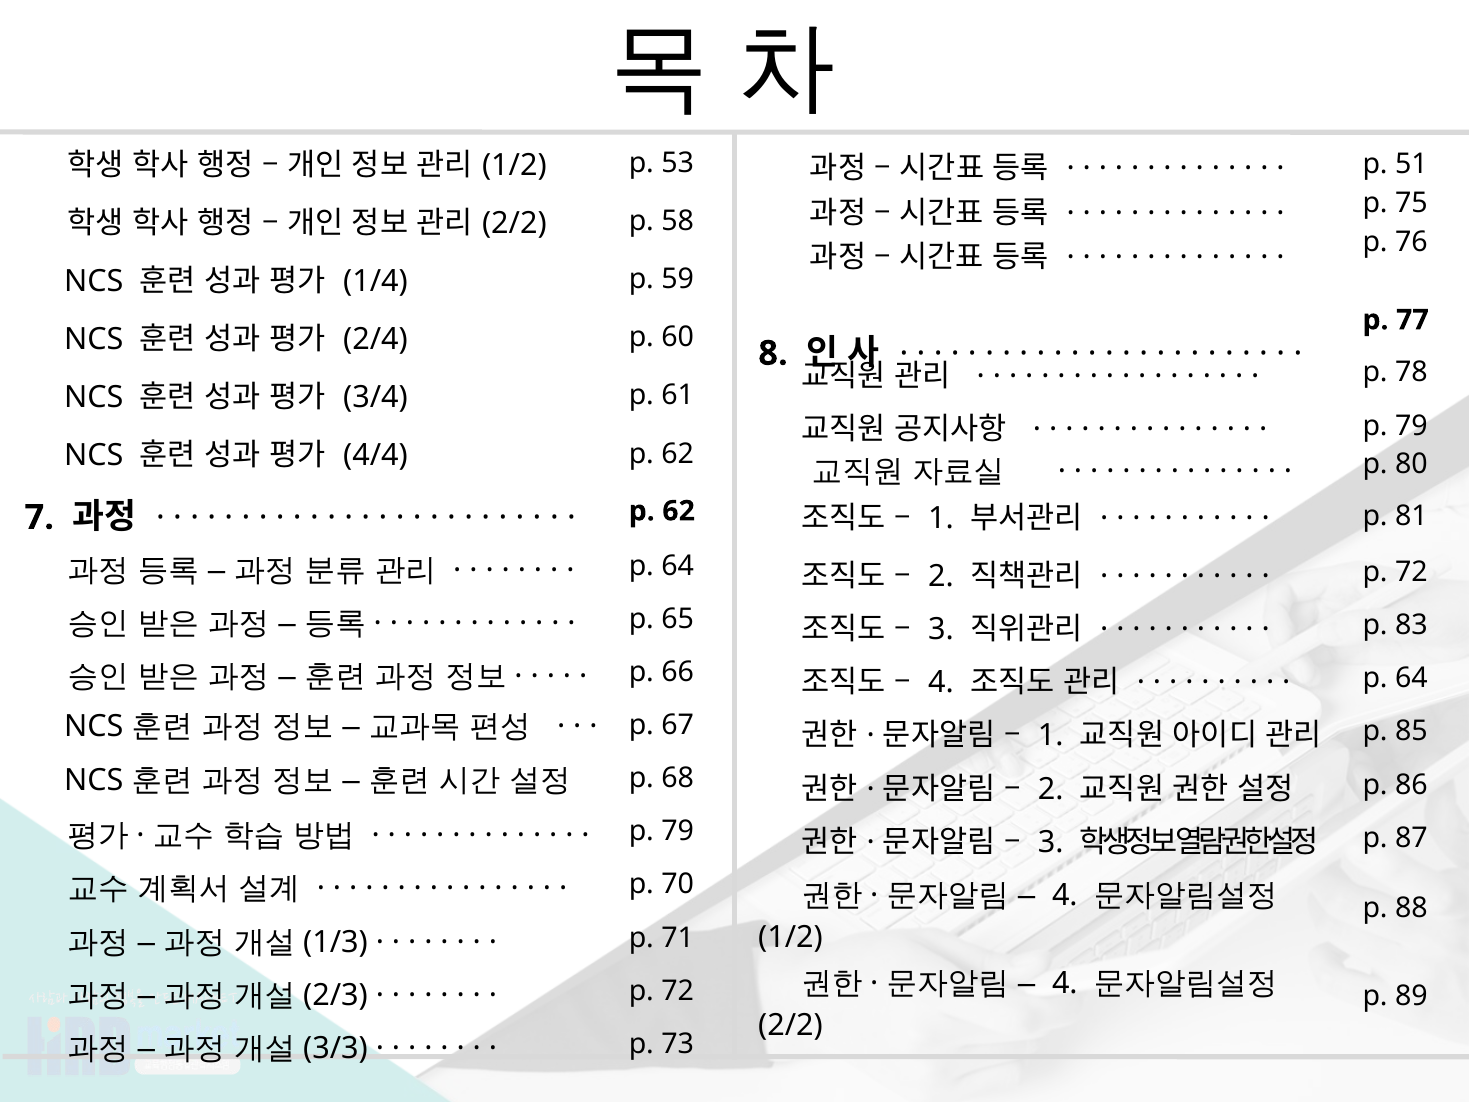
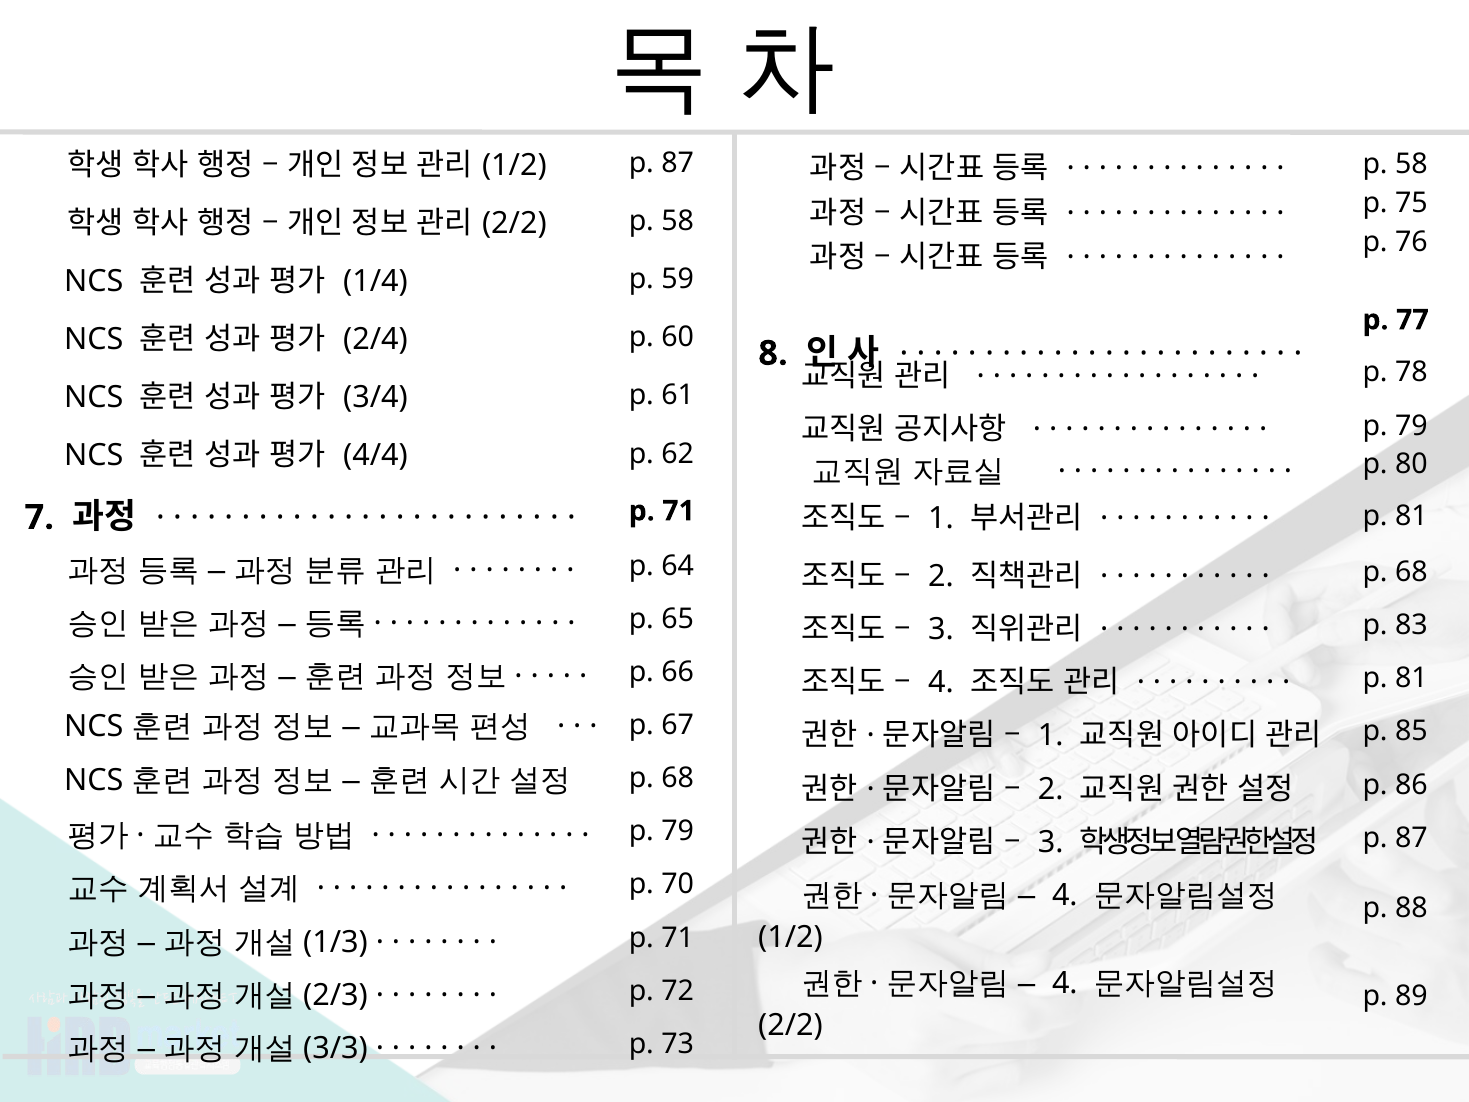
53: 53 -> 87 (678, 163)
51: 51 -> 58 (1411, 164)
62: 62 -> 71 (679, 511)
72: 72 -> 68 (1411, 572)
64: 64 -> 81 (1411, 678)
